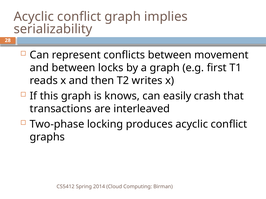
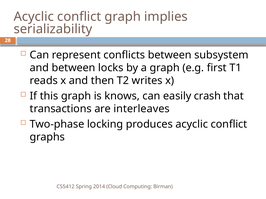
movement: movement -> subsystem (221, 55)
interleaved: interleaved -> interleaves (142, 109)
